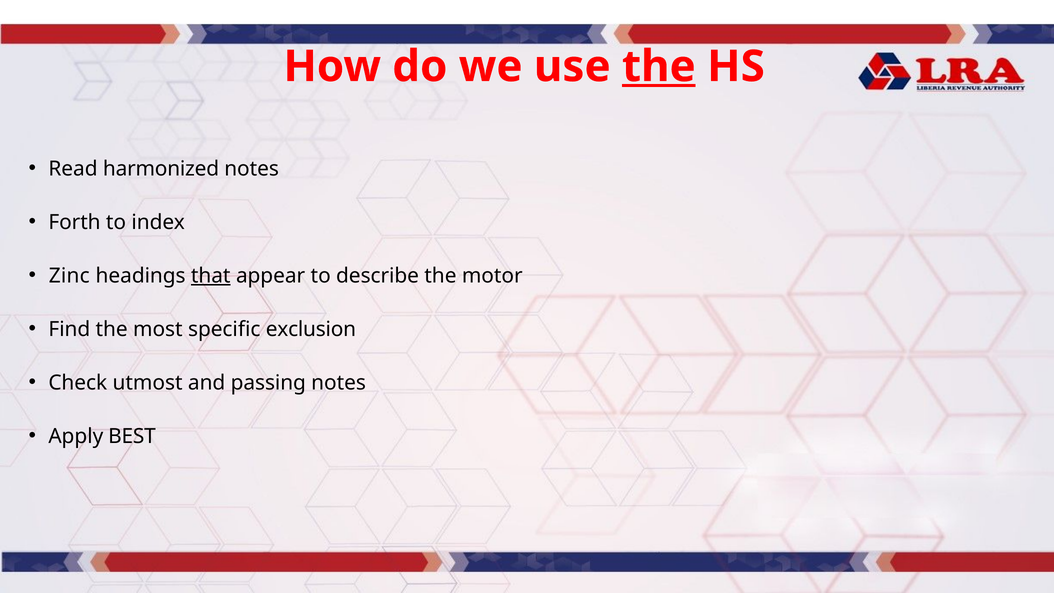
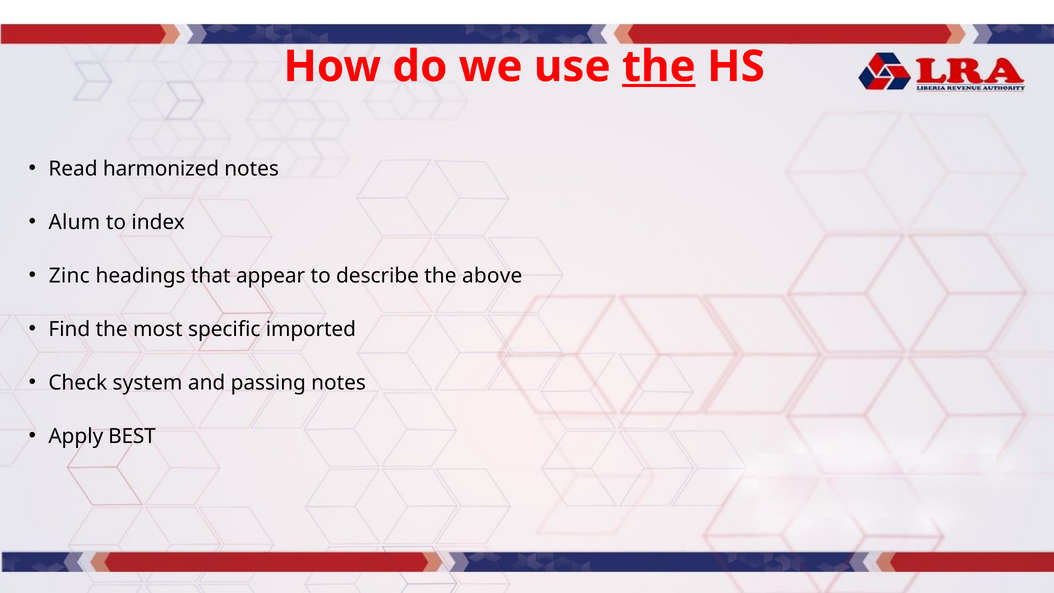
Forth: Forth -> Alum (74, 222)
that underline: present -> none (211, 276)
motor: motor -> above (492, 276)
exclusion: exclusion -> imported (311, 329)
utmost: utmost -> system (148, 383)
